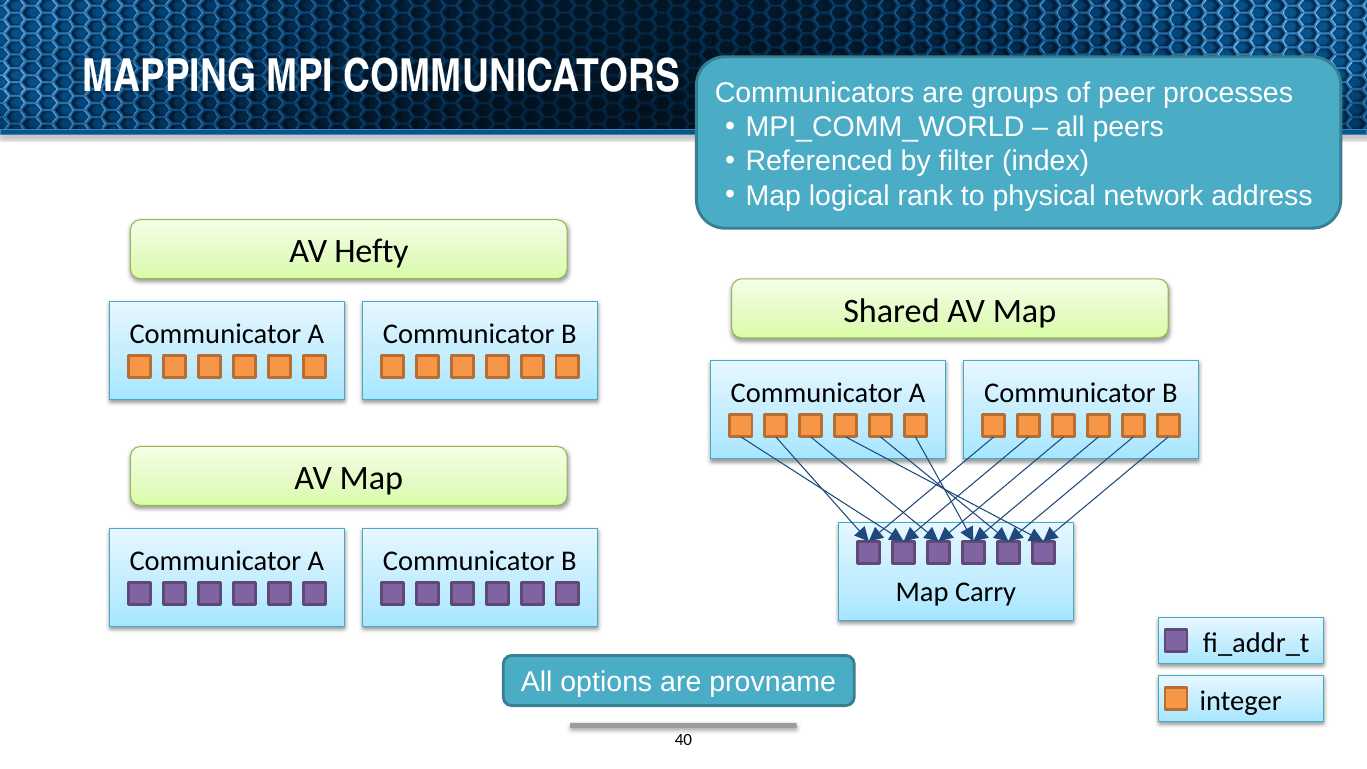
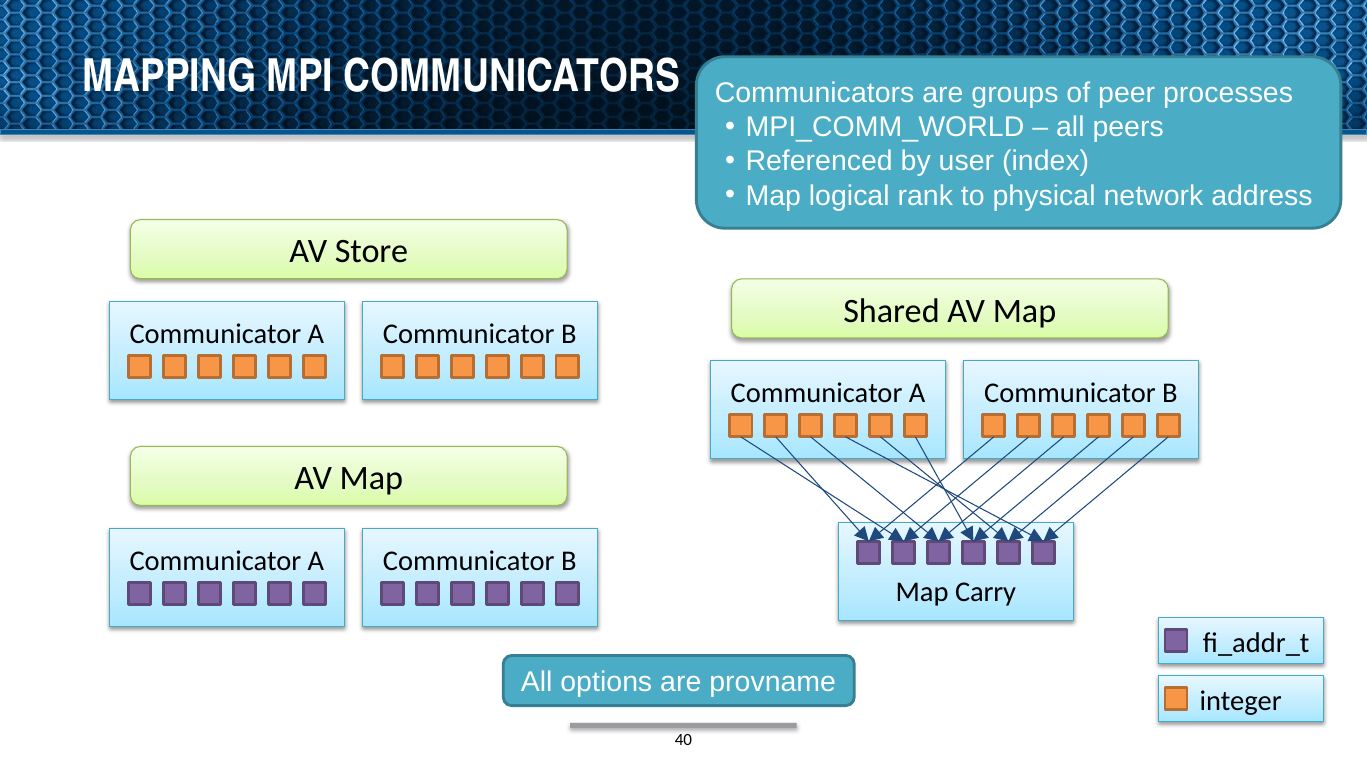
filter: filter -> user (966, 162)
Hefty: Hefty -> Store (371, 252)
